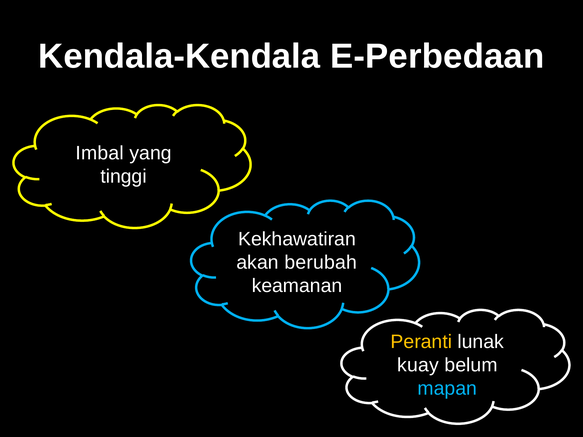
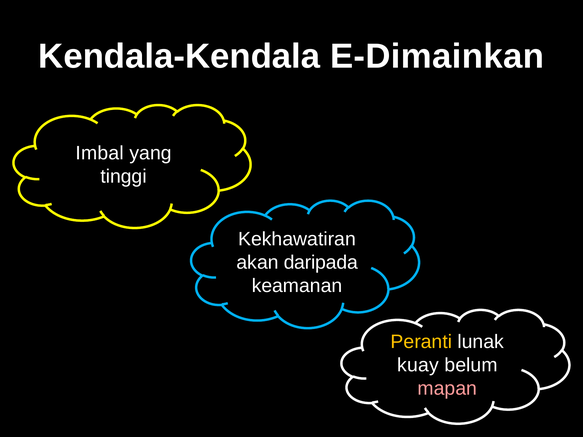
E-Perbedaan: E-Perbedaan -> E-Dimainkan (437, 56)
berubah: berubah -> daripada (321, 263)
mapan colour: light blue -> pink (447, 389)
